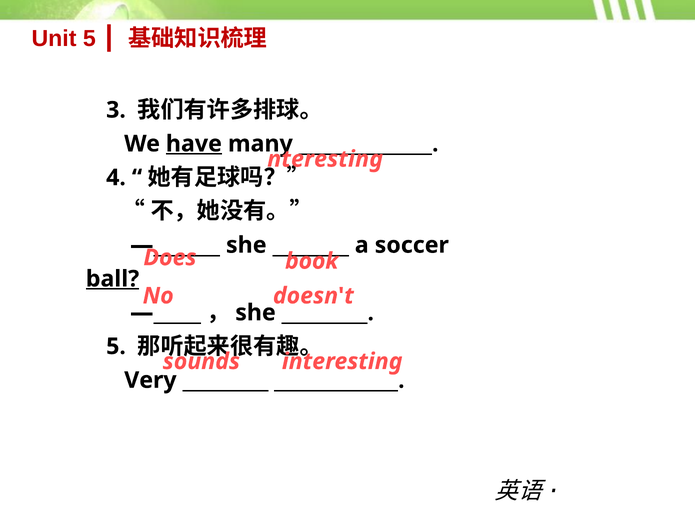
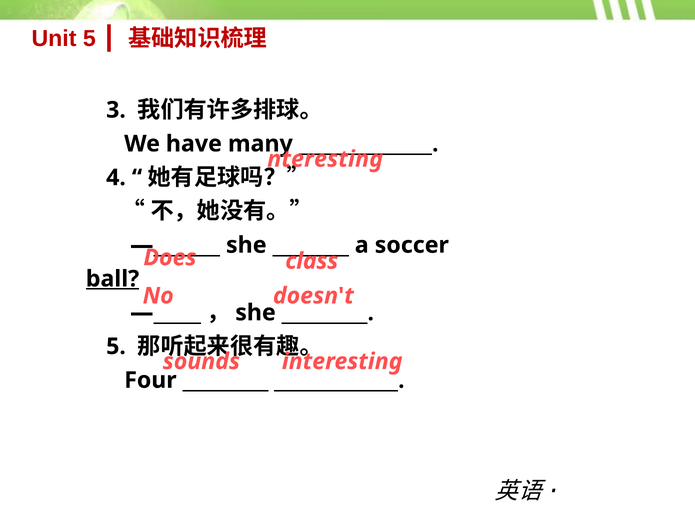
have underline: present -> none (194, 144)
book: book -> class (312, 261)
Very: Very -> Four (150, 380)
